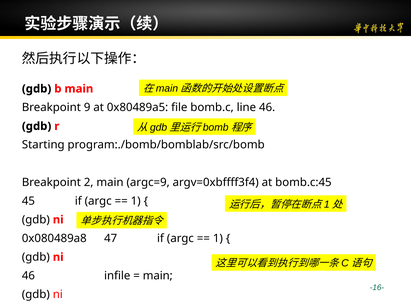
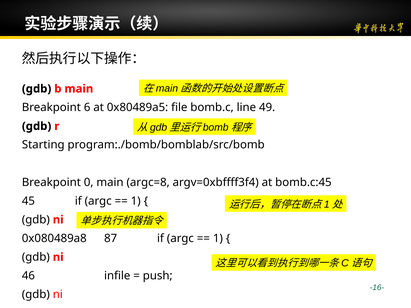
9: 9 -> 6 (87, 108)
line 46: 46 -> 49 (267, 108)
2: 2 -> 0 (89, 182)
argc=9: argc=9 -> argc=8 (148, 182)
47: 47 -> 87 (111, 239)
main: main -> push (158, 276)
